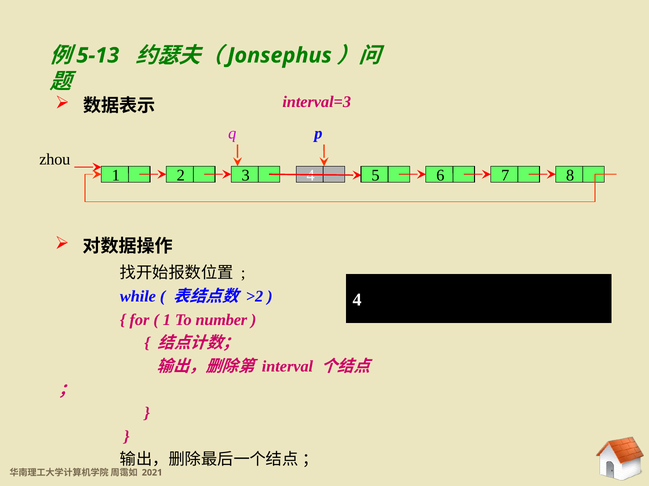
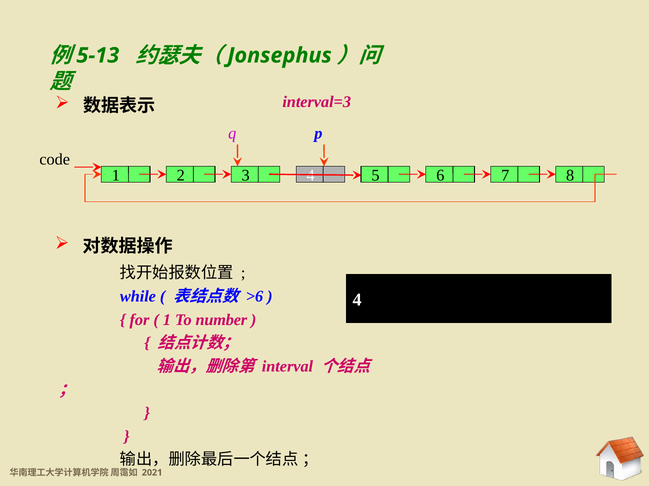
zhou: zhou -> code (55, 160)
>2: >2 -> >6 (255, 297)
